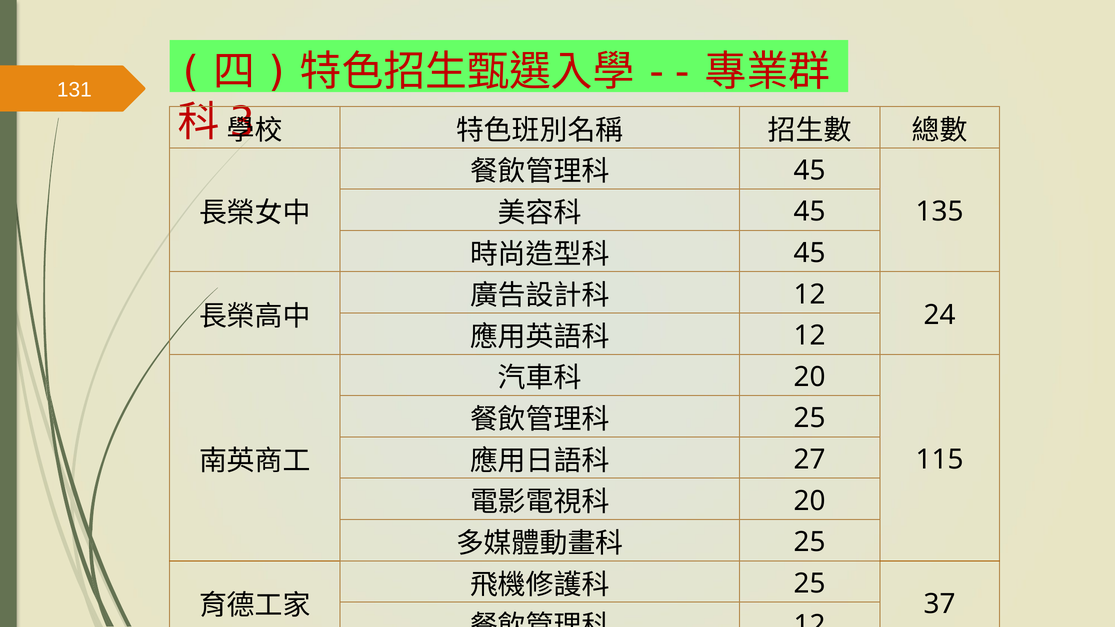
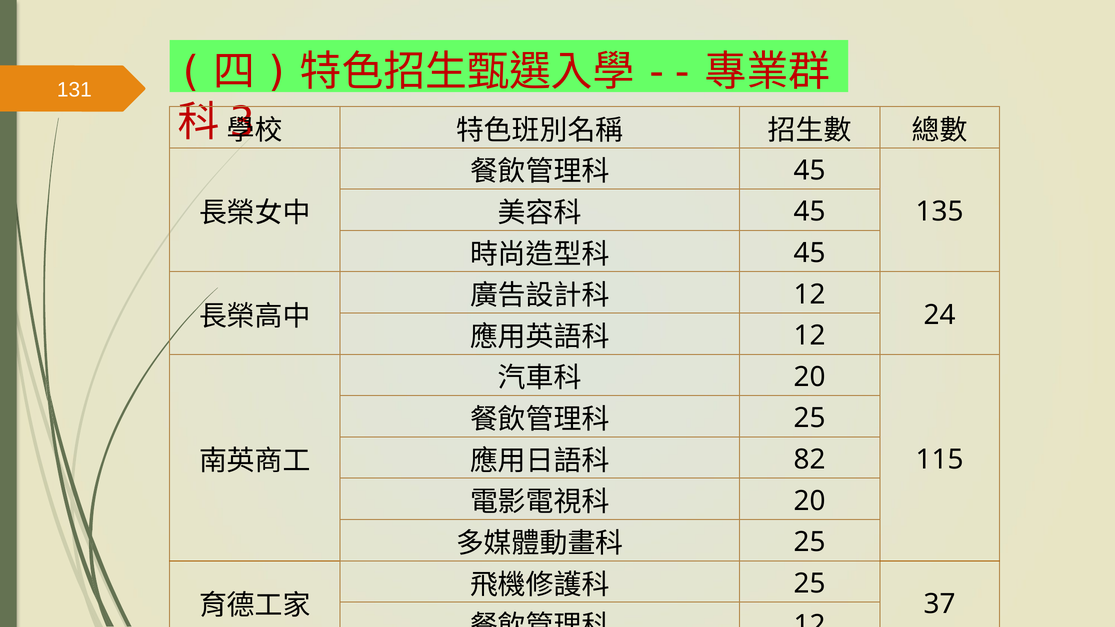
27: 27 -> 82 (810, 460)
